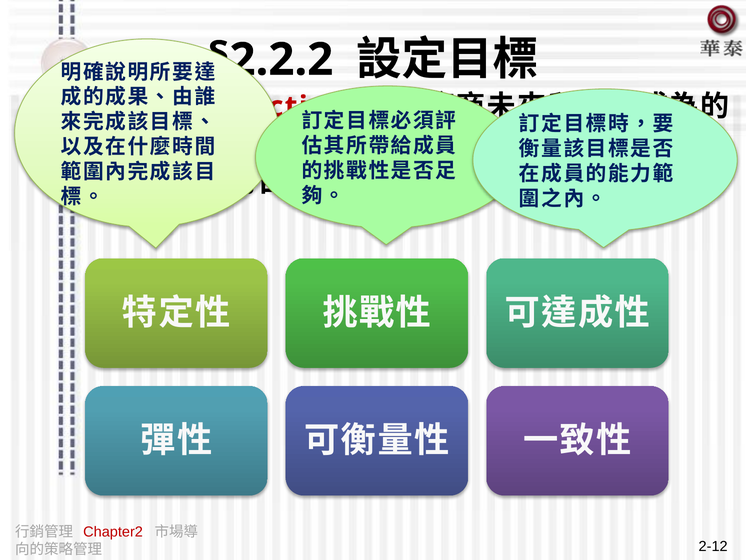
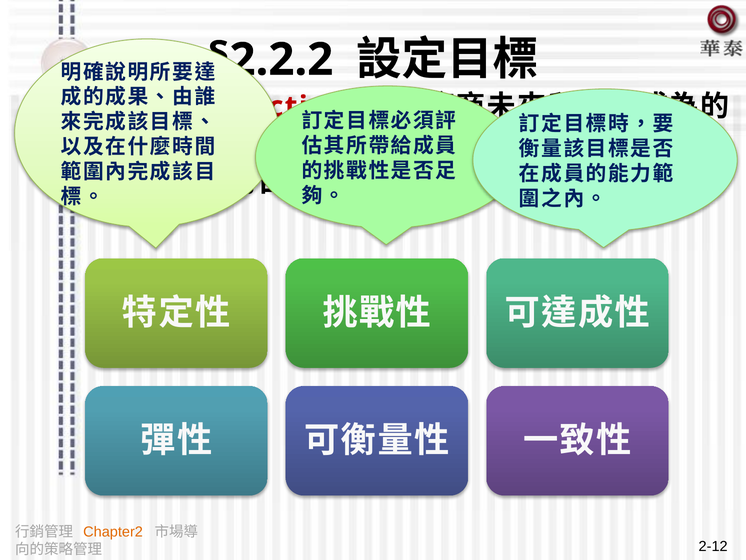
Chapter2 colour: red -> orange (113, 531)
